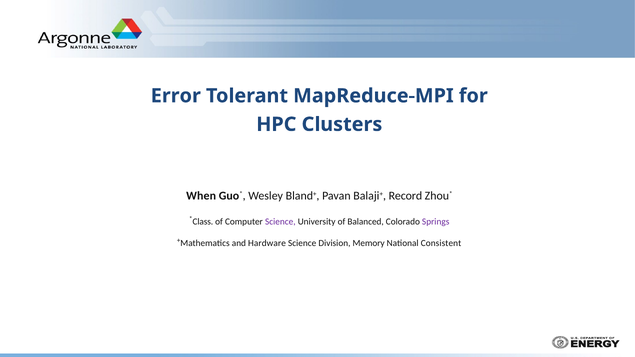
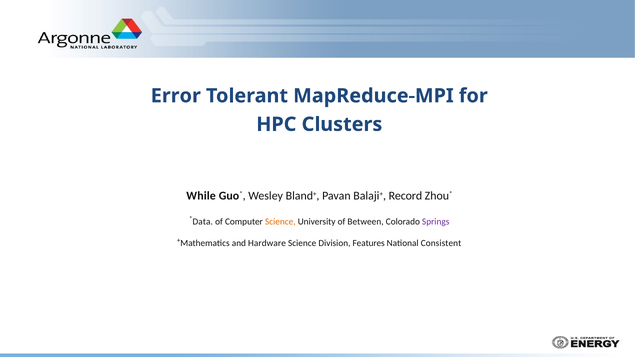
When: When -> While (201, 196)
Class: Class -> Data (203, 222)
Science colour: purple -> orange (280, 222)
Balanced: Balanced -> Between (366, 222)
Memory: Memory -> Features (369, 243)
